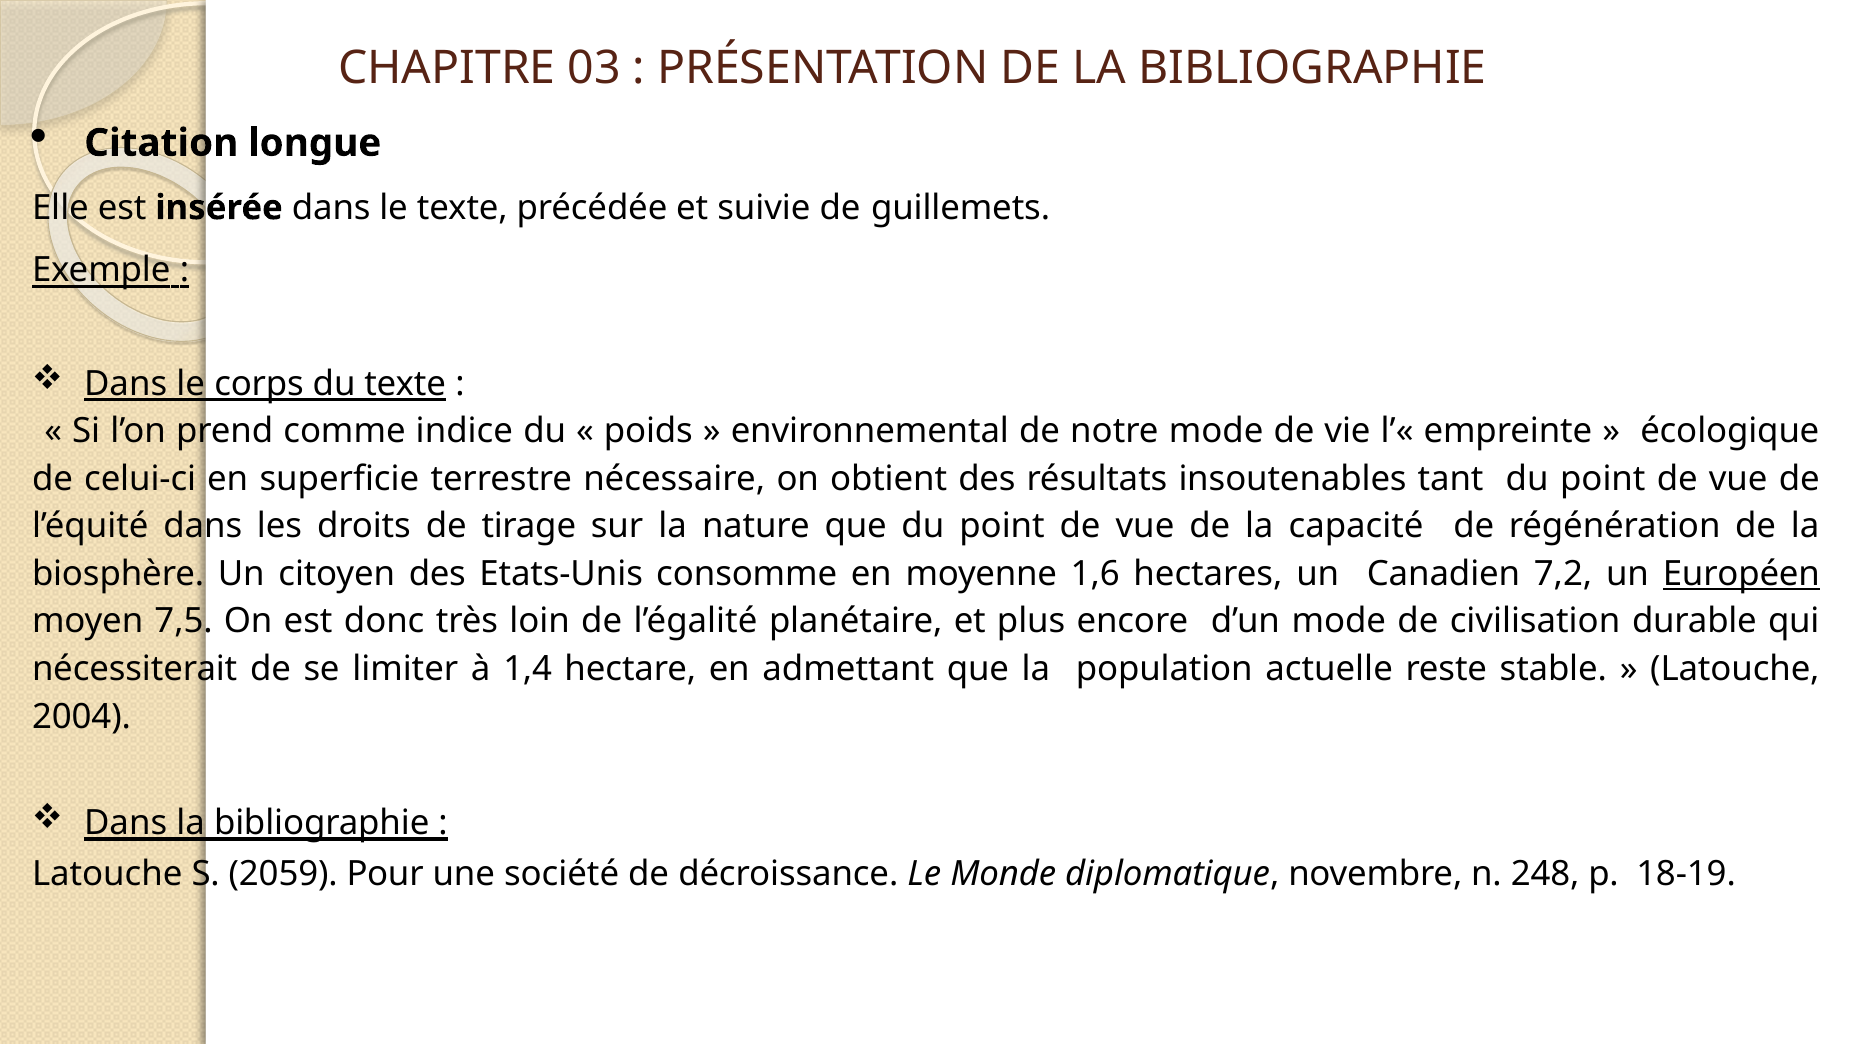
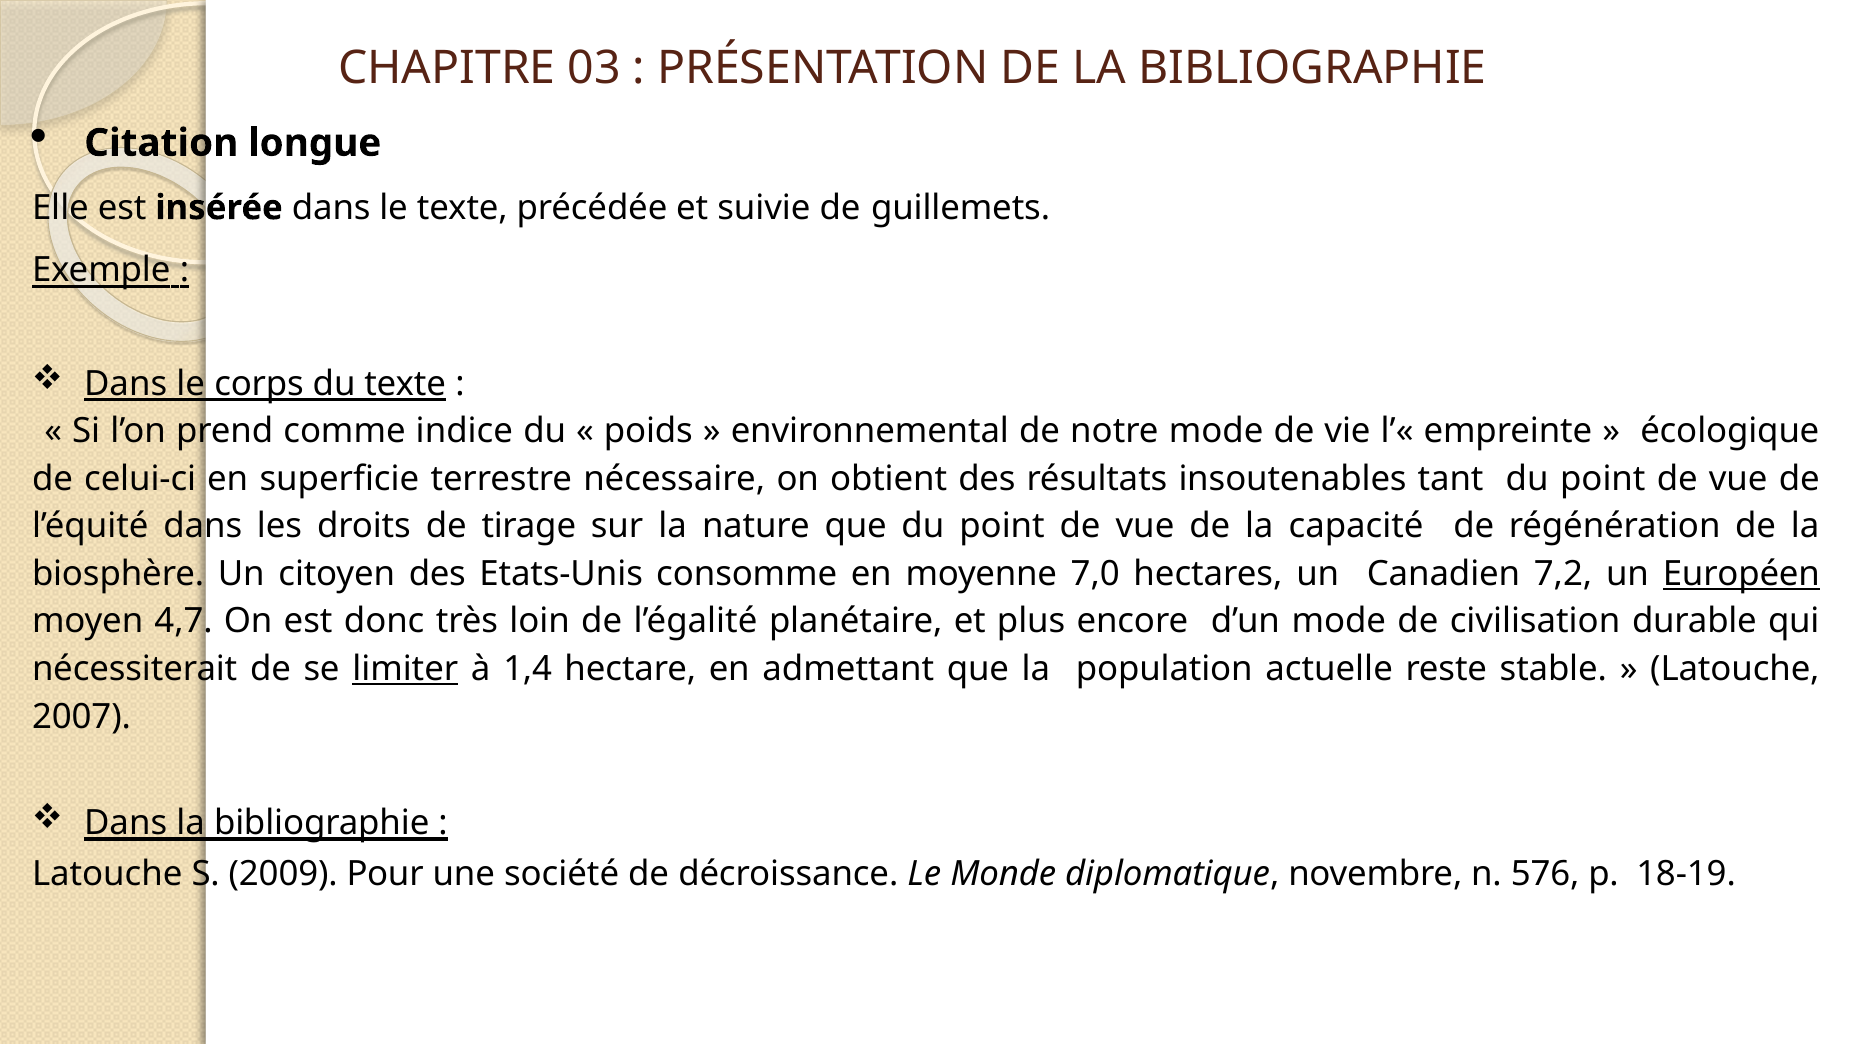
1,6: 1,6 -> 7,0 (1095, 574)
7,5: 7,5 -> 4,7 (184, 621)
limiter underline: none -> present (405, 669)
2004: 2004 -> 2007 (81, 717)
2059: 2059 -> 2009 (283, 874)
248: 248 -> 576 (1545, 874)
